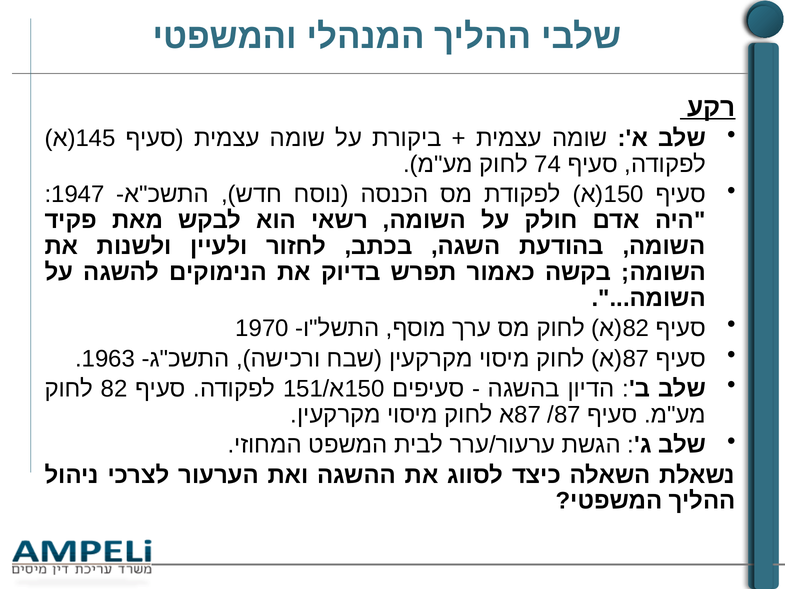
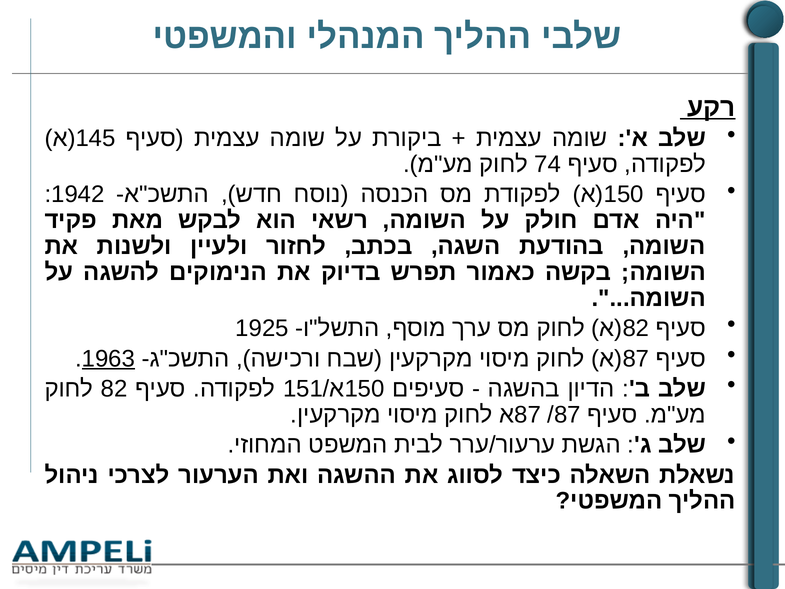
1947: 1947 -> 1942 (78, 194)
1970: 1970 -> 1925 (262, 328)
1963 underline: none -> present (108, 358)
